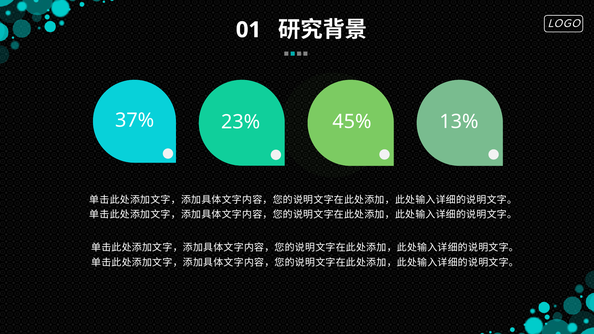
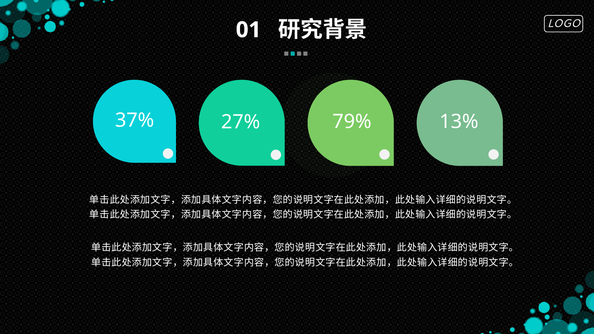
23%: 23% -> 27% (241, 122)
45%: 45% -> 79% (352, 122)
